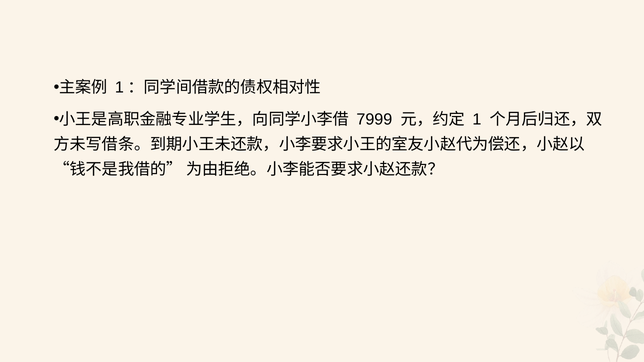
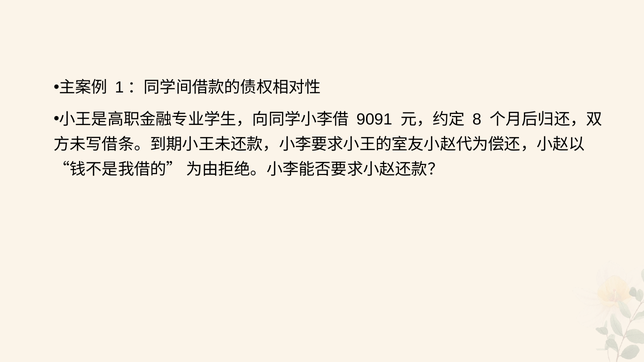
7999: 7999 -> 9091 (374, 120)
1: 1 -> 8 (477, 120)
